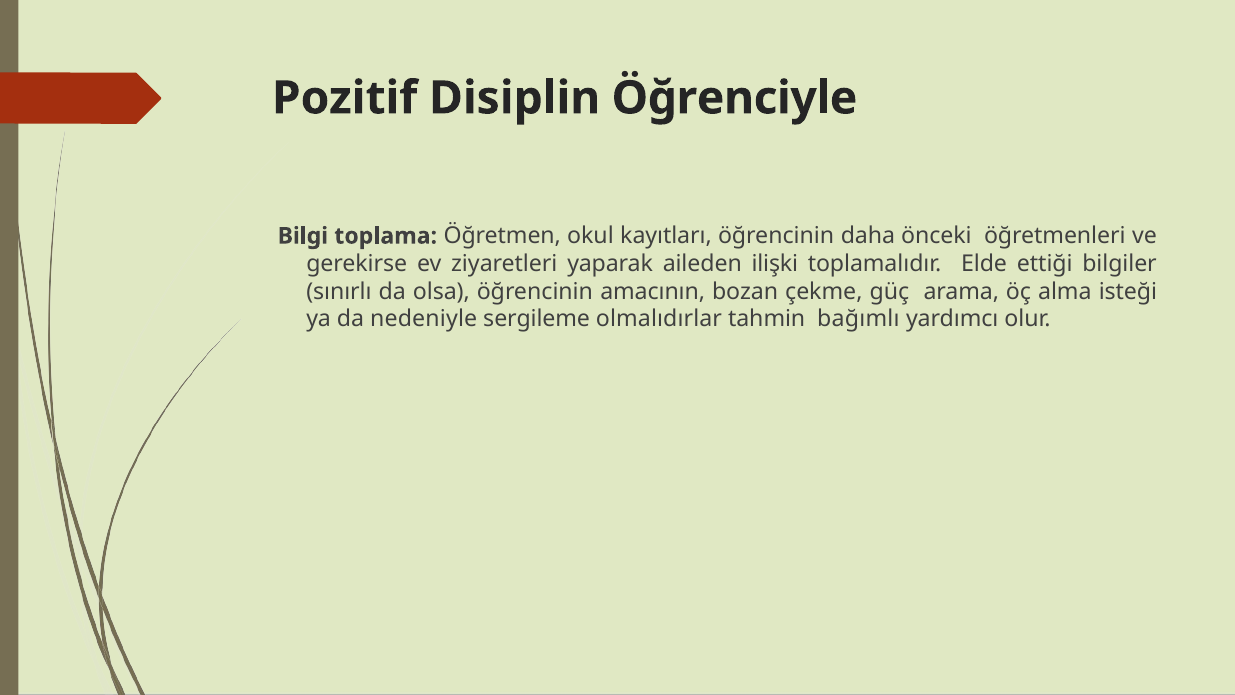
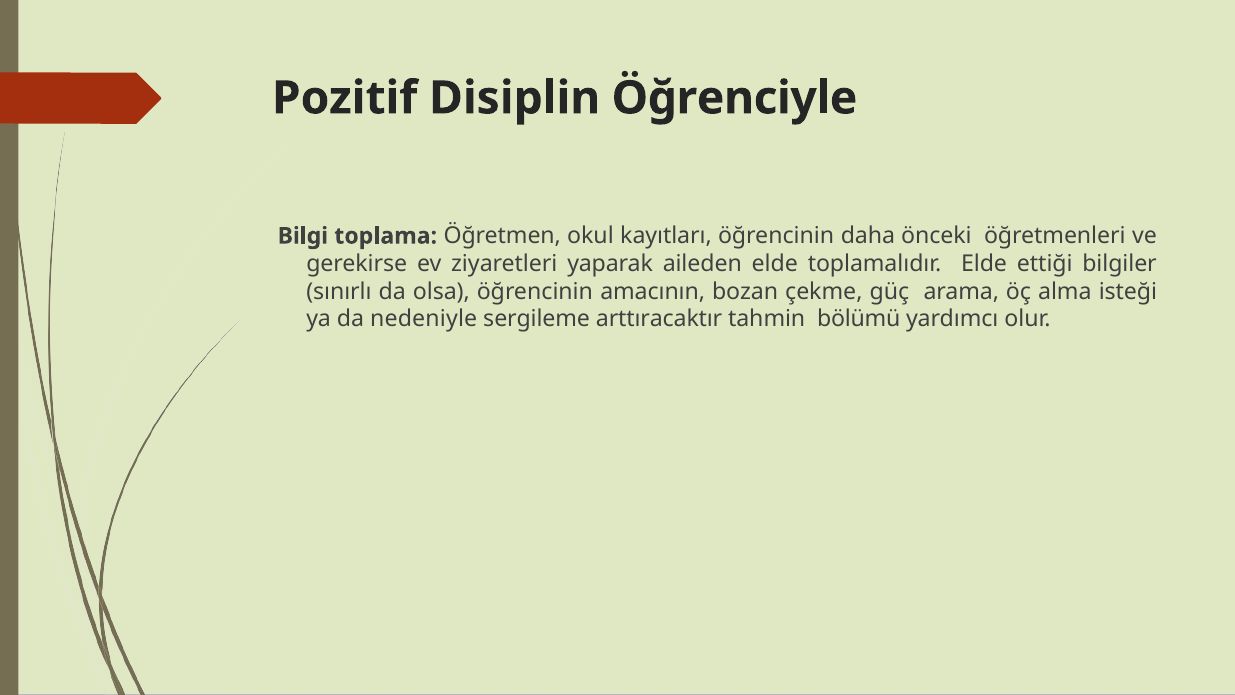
aileden ilişki: ilişki -> elde (775, 264)
olmalıdırlar: olmalıdırlar -> arttıracaktır (659, 319)
bağımlı: bağımlı -> bölümü (859, 319)
